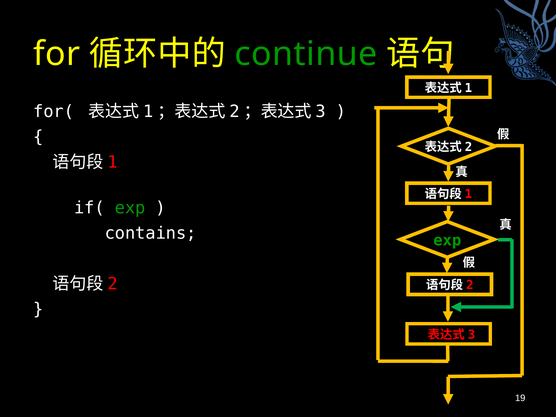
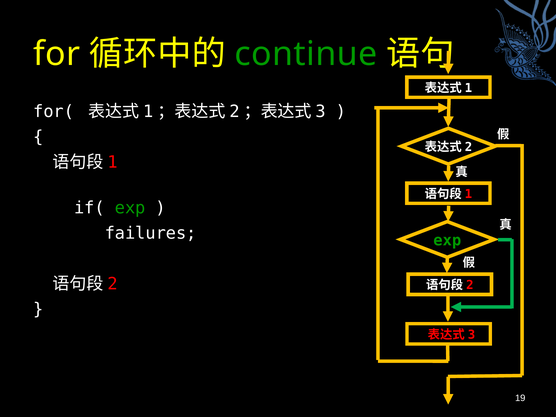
contains: contains -> failures (151, 233)
